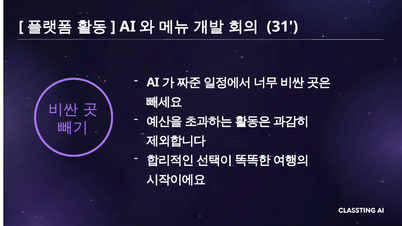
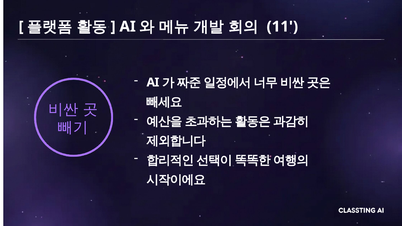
31: 31 -> 11 (282, 27)
